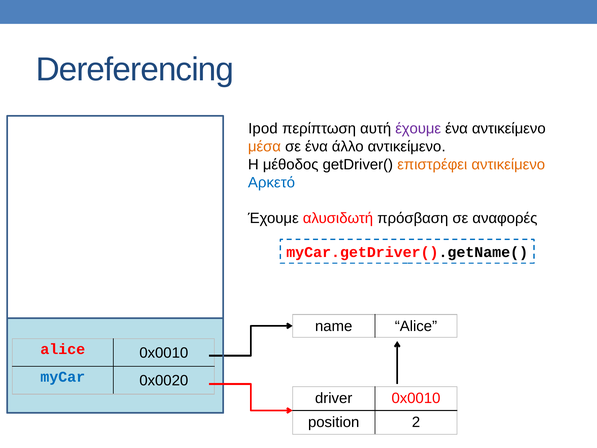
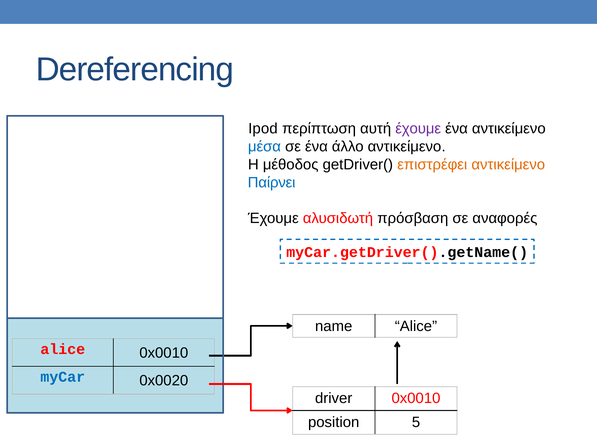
μέσα colour: orange -> blue (264, 147)
Αρκετό: Αρκετό -> Παίρνει (272, 182)
2: 2 -> 5 (416, 422)
